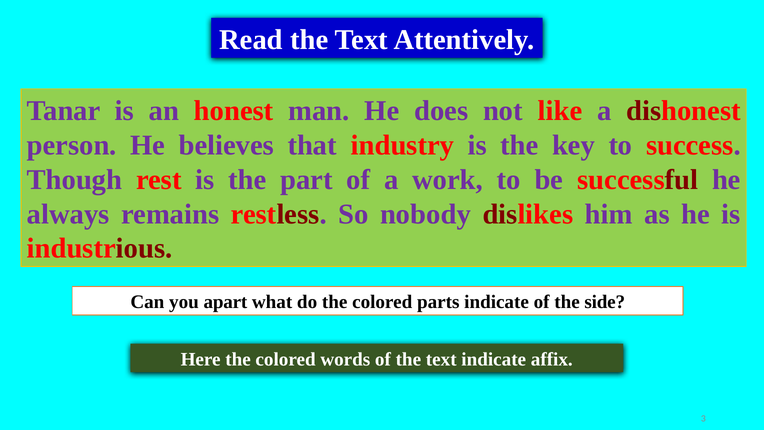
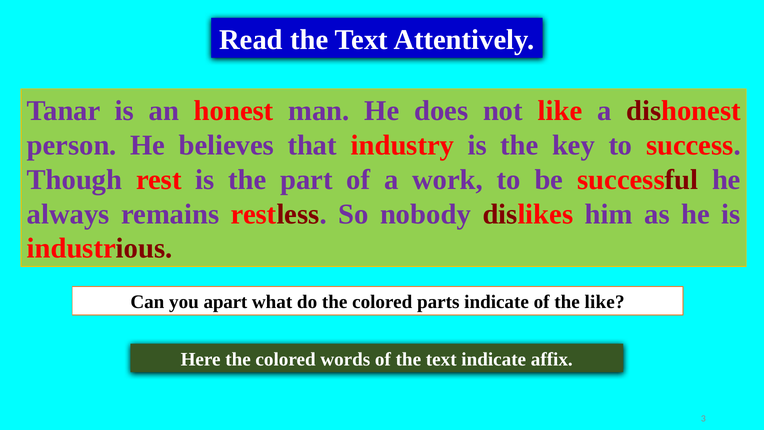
the side: side -> like (605, 302)
